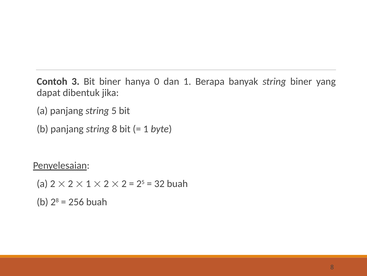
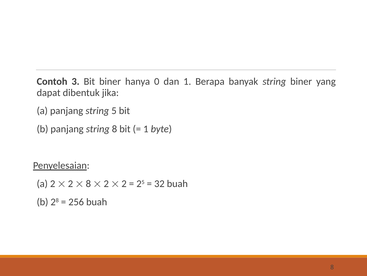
1: 1 -> 8 (88, 183)
